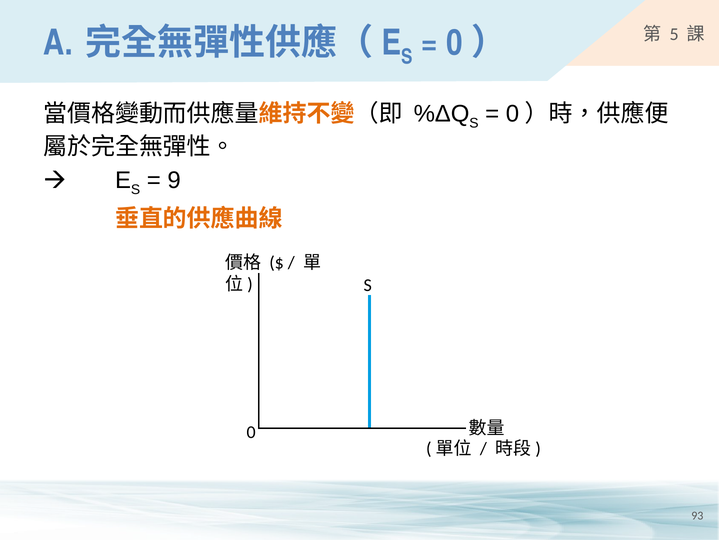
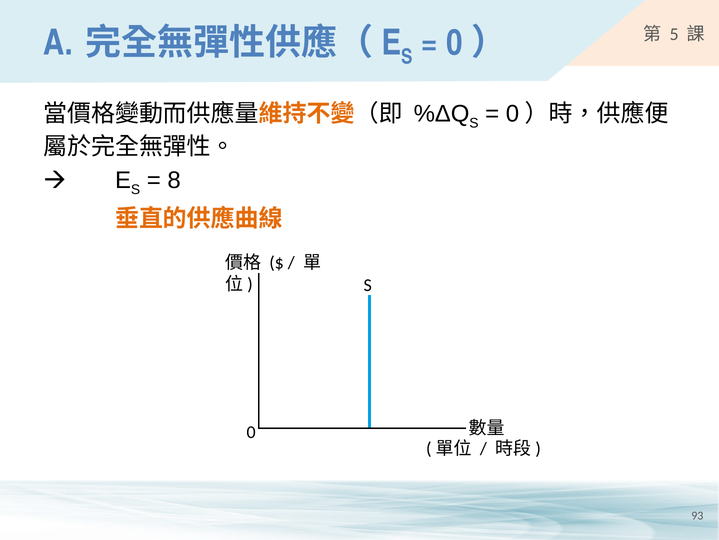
9: 9 -> 8 (174, 180)
